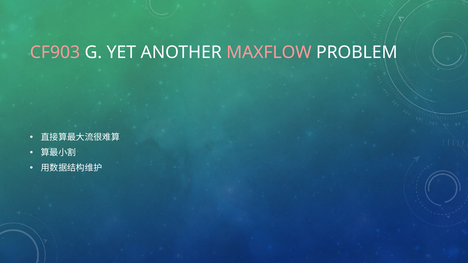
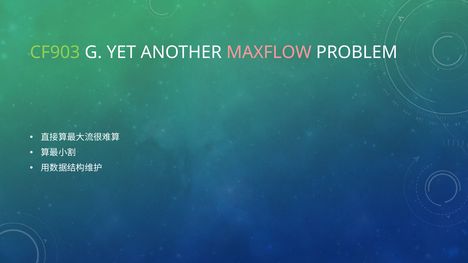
CF903 colour: pink -> light green (55, 53)
